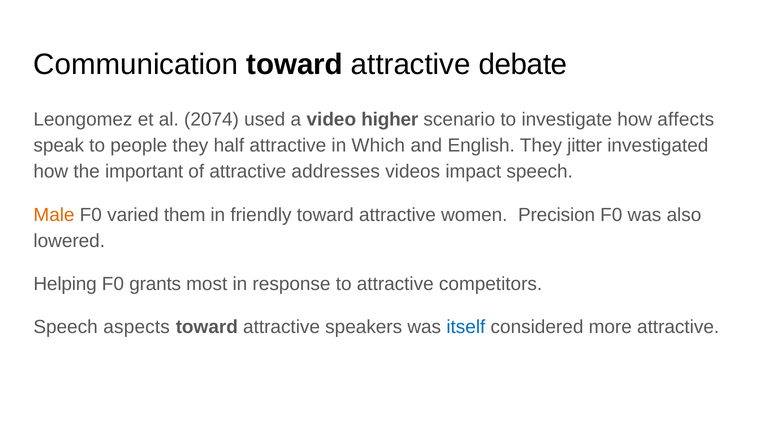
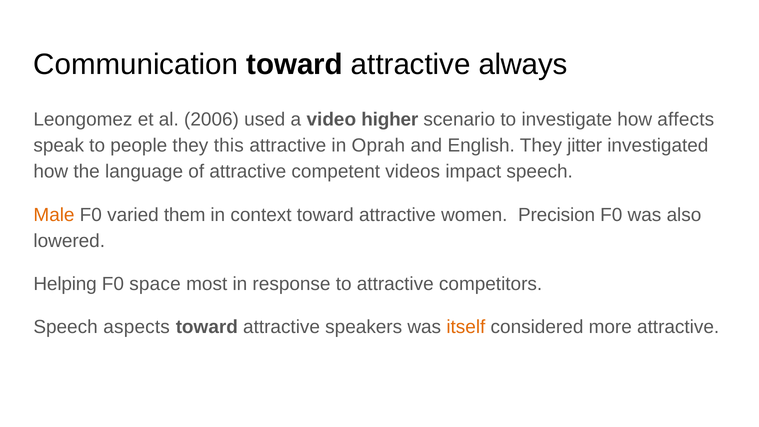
debate: debate -> always (523, 64)
2074: 2074 -> 2006 (212, 119)
half: half -> this (229, 146)
Which: Which -> Oprah (378, 146)
important: important -> language (144, 172)
addresses: addresses -> competent (336, 172)
friendly: friendly -> context (261, 215)
grants: grants -> space (155, 284)
itself colour: blue -> orange (466, 327)
